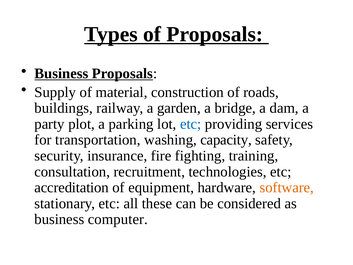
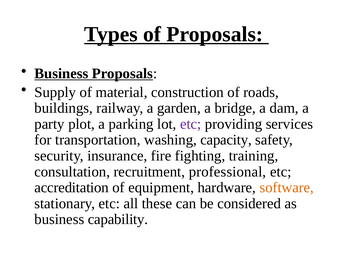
etc colour: blue -> purple (191, 124)
technologies: technologies -> professional (228, 172)
computer: computer -> capability (118, 219)
